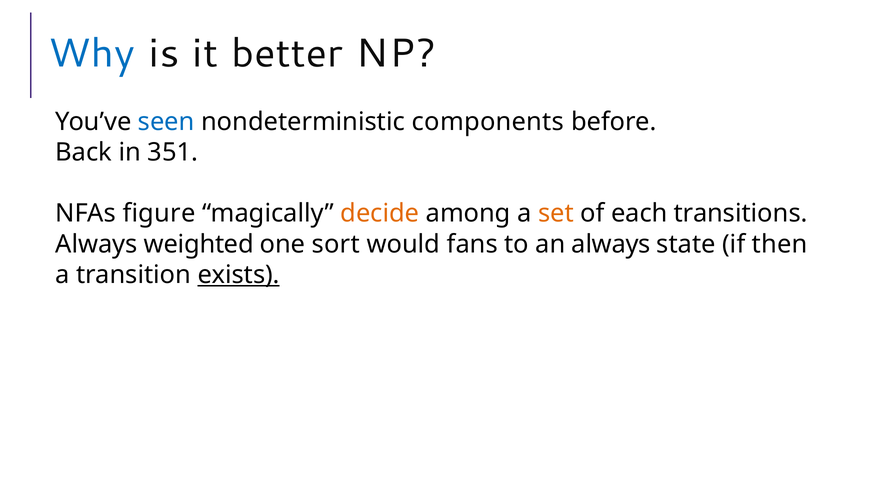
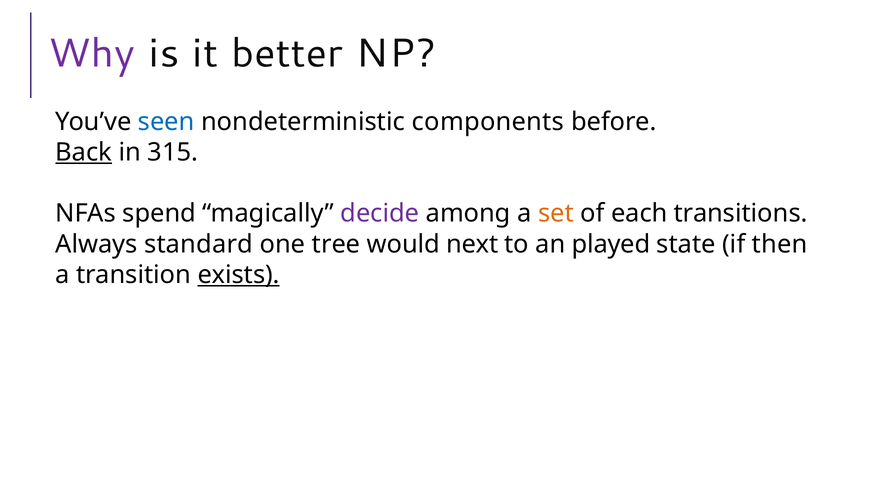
Why colour: blue -> purple (92, 54)
Back underline: none -> present (84, 152)
351: 351 -> 315 (173, 152)
figure: figure -> spend (159, 213)
decide colour: orange -> purple (380, 213)
weighted: weighted -> standard (199, 244)
sort: sort -> tree (336, 244)
fans: fans -> next (472, 244)
an always: always -> played (611, 244)
